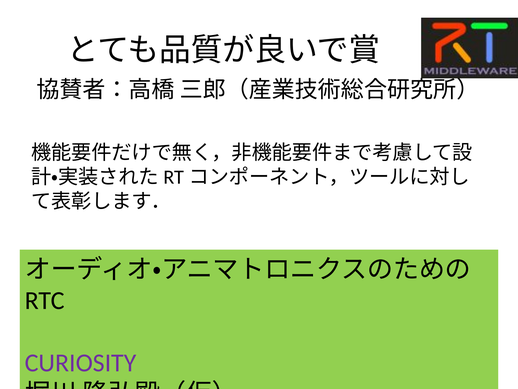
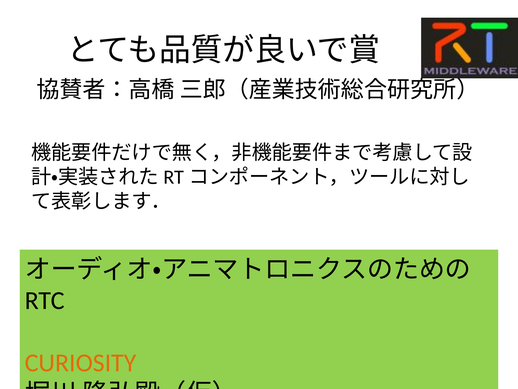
CURIOSITY colour: purple -> orange (81, 362)
